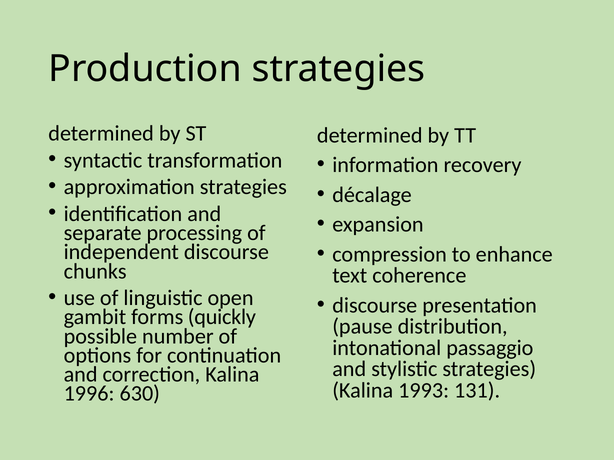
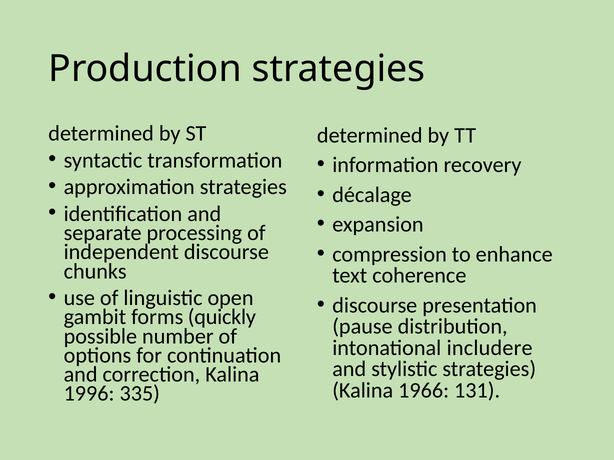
passaggio: passaggio -> includere (490, 348)
1993: 1993 -> 1966 (424, 391)
630: 630 -> 335 (140, 394)
